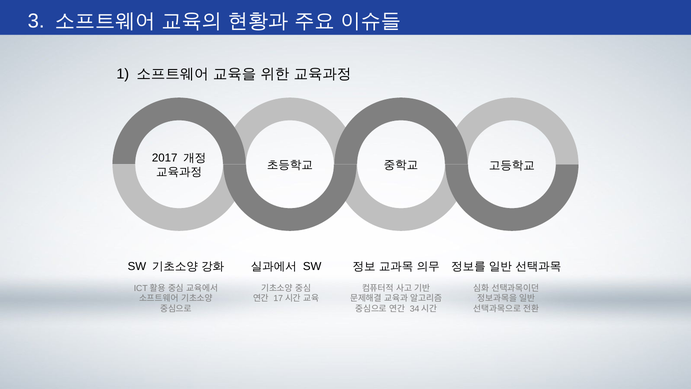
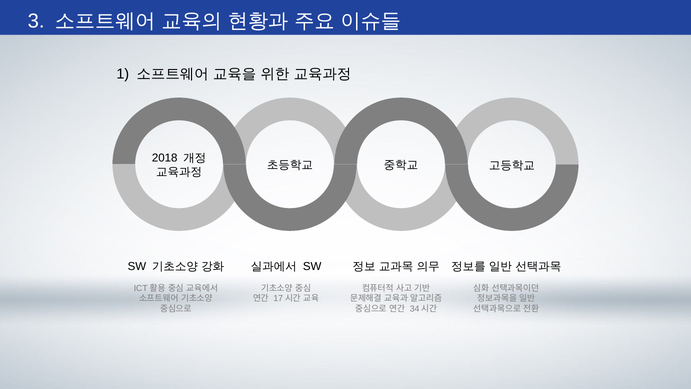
2017: 2017 -> 2018 (165, 158)
